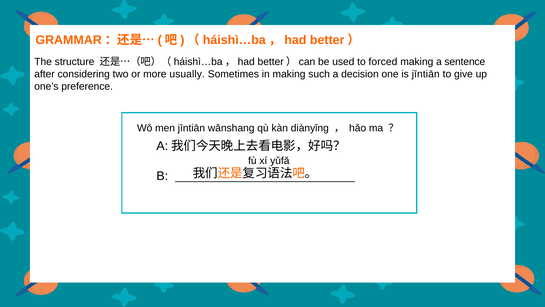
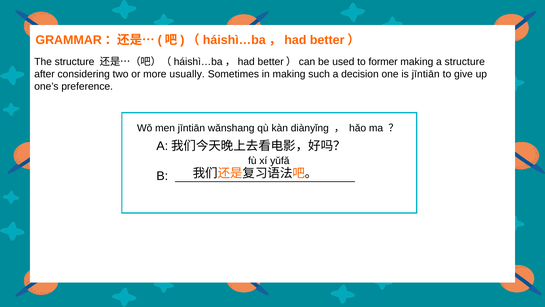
forced: forced -> former (383, 62)
a sentence: sentence -> structure (465, 62)
